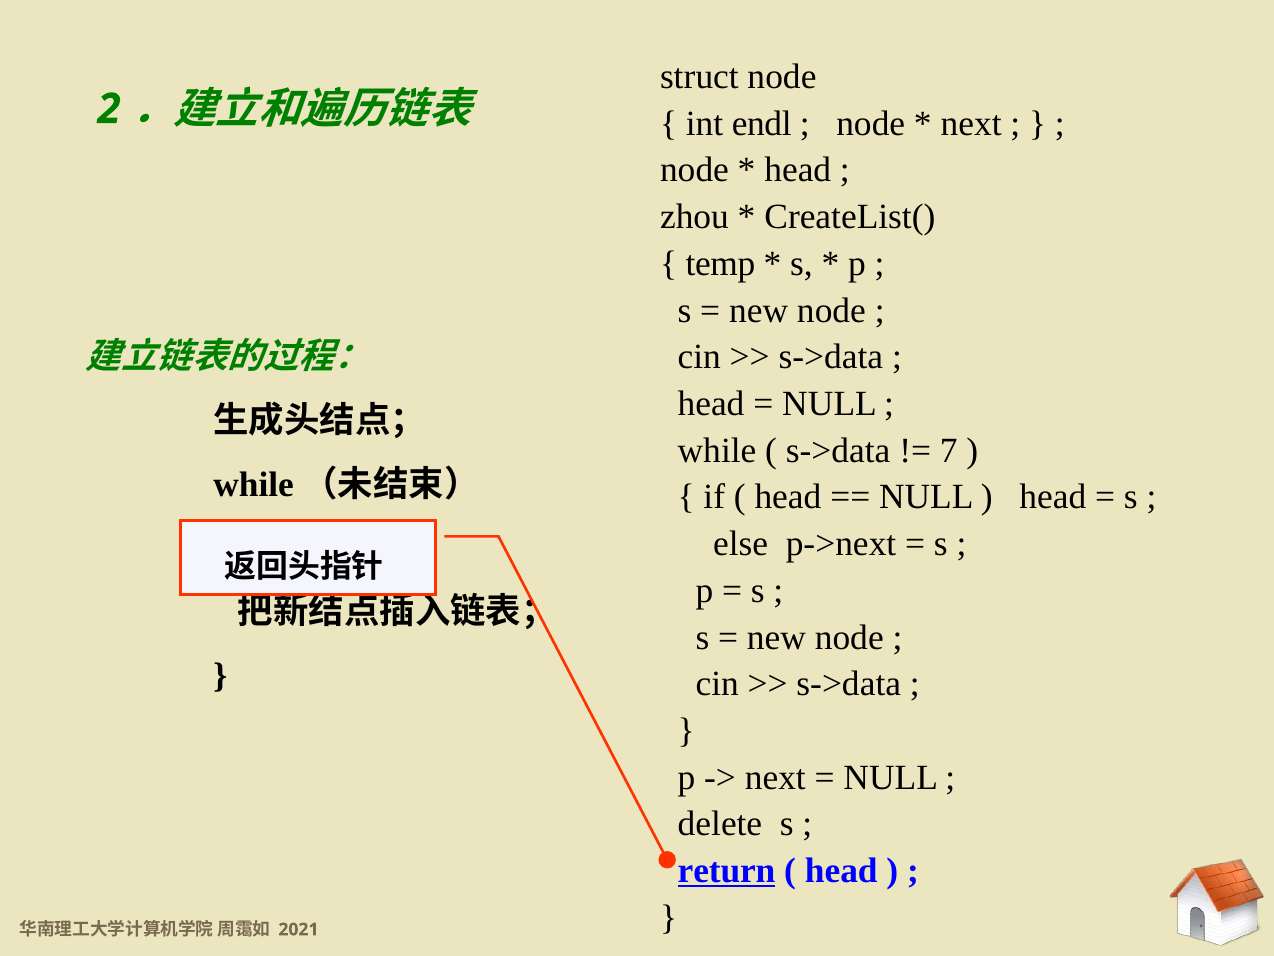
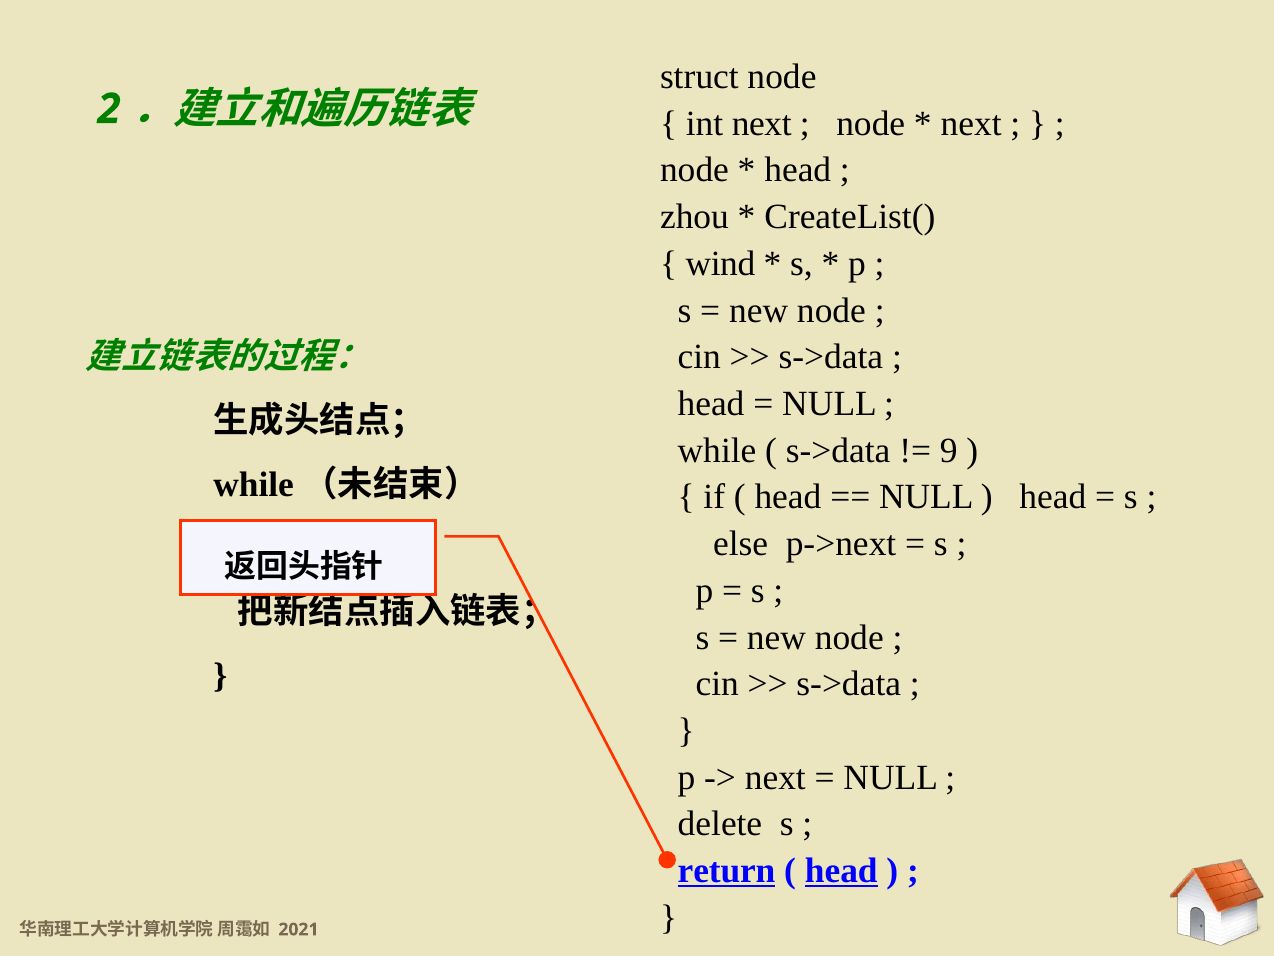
int endl: endl -> next (762, 123)
temp: temp -> wind (720, 263)
7: 7 -> 9 (949, 450)
head underline: none -> present (841, 871)
